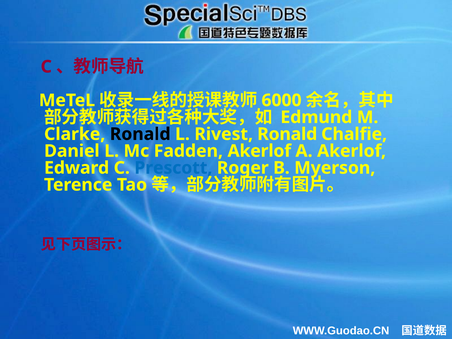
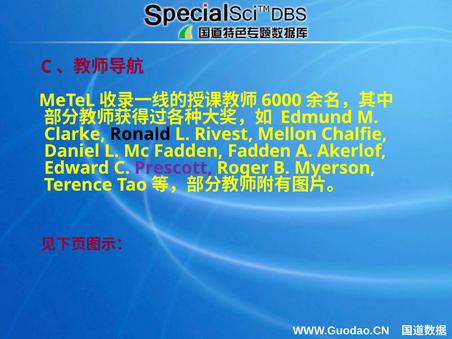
Rivest Ronald: Ronald -> Mellon (287, 134)
Fadden Akerlof: Akerlof -> Fadden (259, 151)
Prescott colour: blue -> purple (173, 168)
